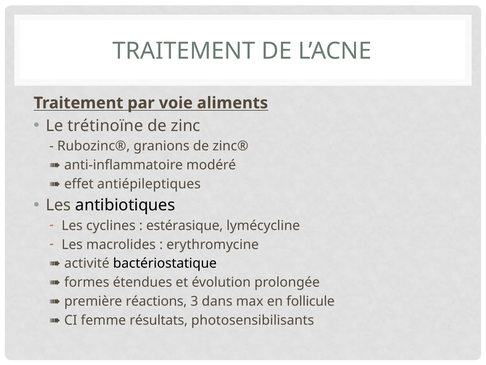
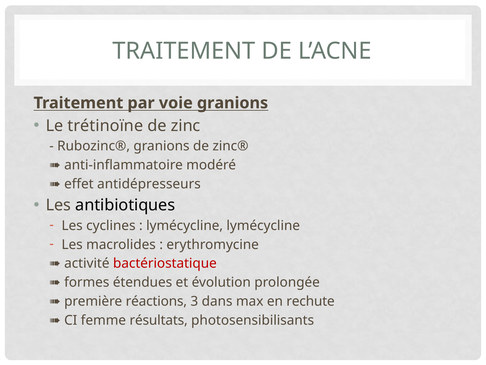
voie aliments: aliments -> granions (233, 103)
antiépileptiques: antiépileptiques -> antidépresseurs (149, 184)
estérasique: estérasique -> lymécycline (185, 225)
bactériostatique colour: black -> red (165, 263)
follicule: follicule -> rechute (311, 301)
